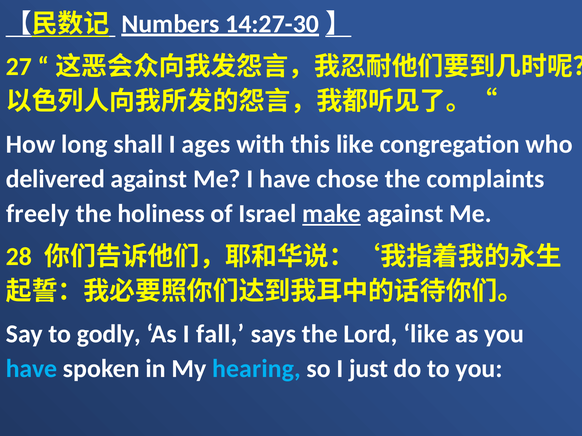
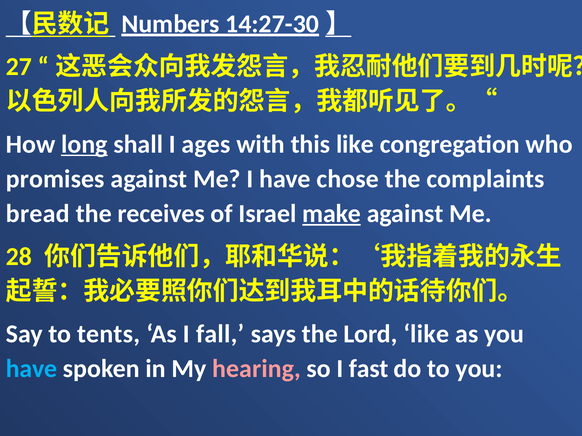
long underline: none -> present (84, 144)
delivered: delivered -> promises (55, 179)
freely: freely -> bread (38, 214)
holiness: holiness -> receives (161, 214)
godly: godly -> tents (109, 334)
hearing colour: light blue -> pink (257, 369)
just: just -> fast (369, 369)
